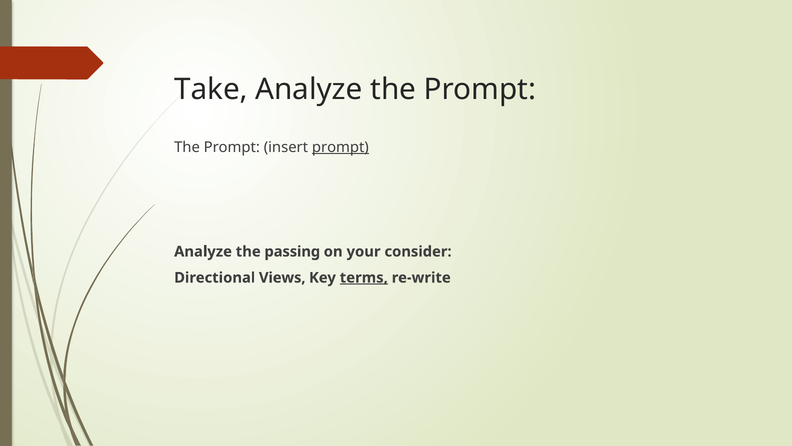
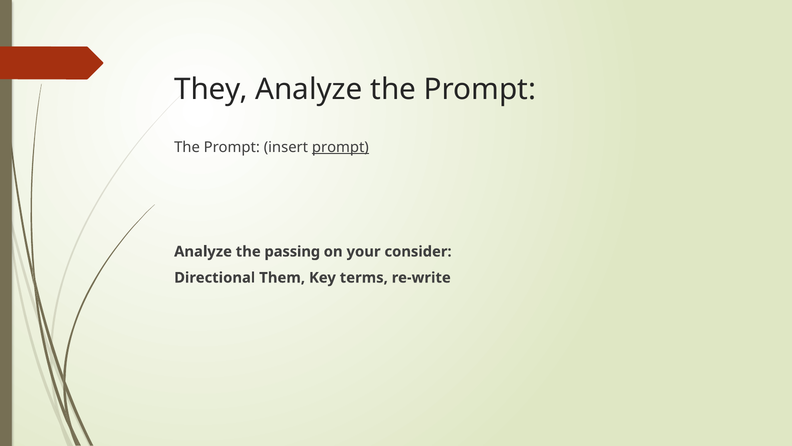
Take: Take -> They (211, 89)
Views: Views -> Them (282, 277)
terms underline: present -> none (364, 277)
